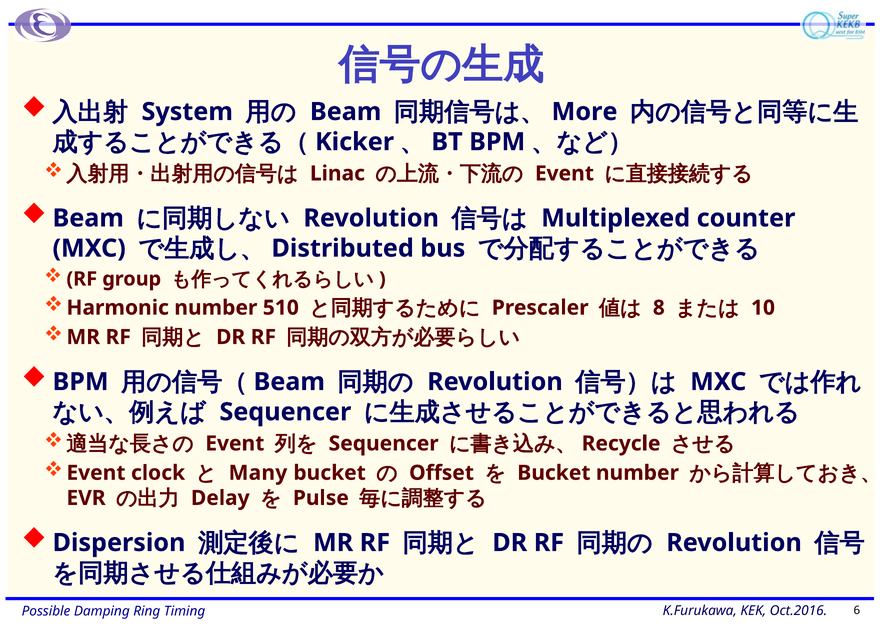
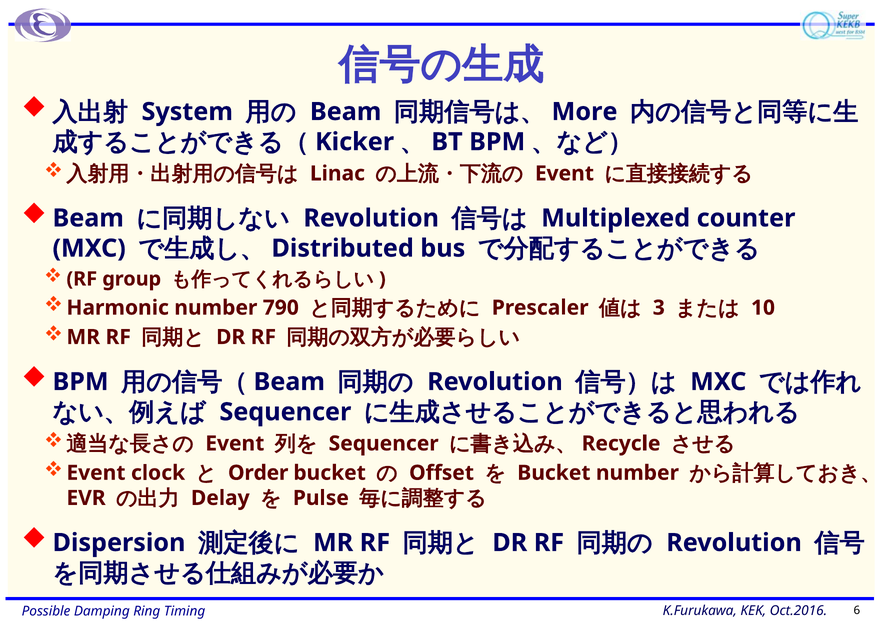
510: 510 -> 790 (281, 308)
8: 8 -> 3 (659, 308)
Many: Many -> Order (258, 473)
